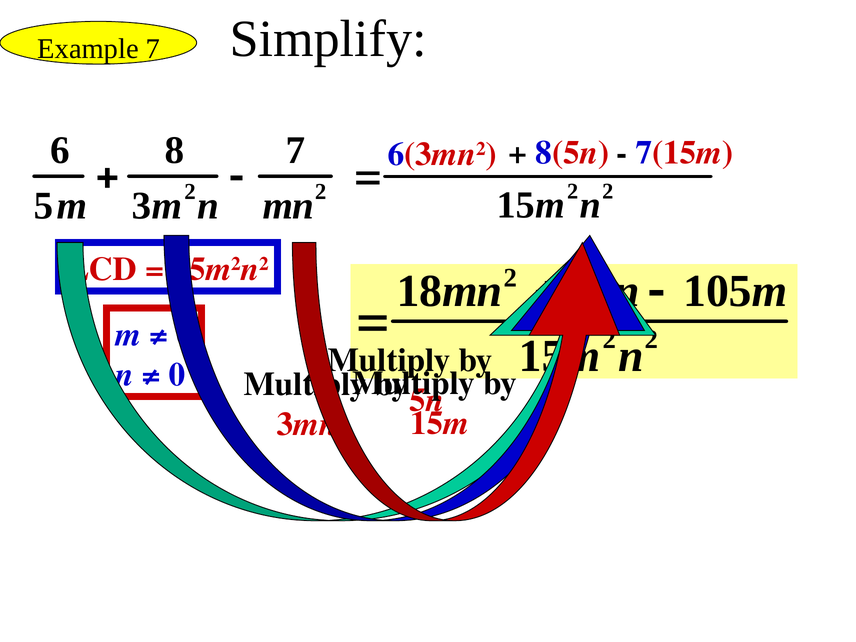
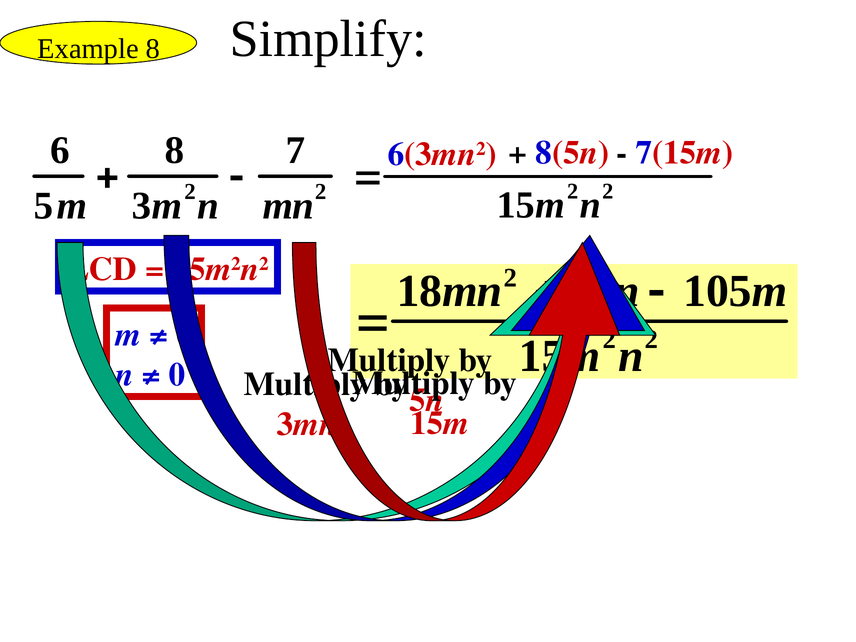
Example 7: 7 -> 8 (153, 49)
